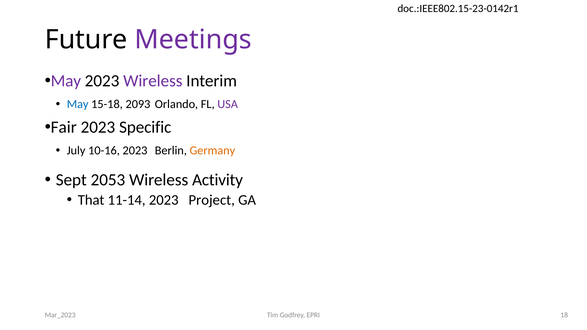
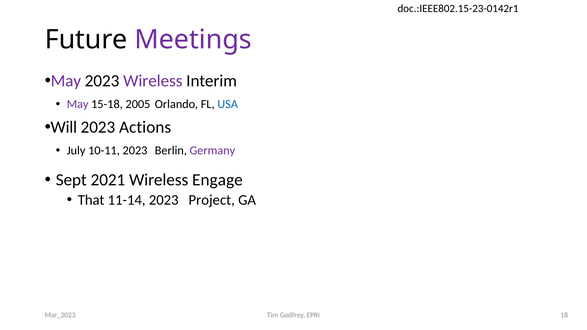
May colour: blue -> purple (78, 104)
2093: 2093 -> 2005 (138, 104)
USA colour: purple -> blue (228, 104)
Fair: Fair -> Will (64, 127)
Specific: Specific -> Actions (145, 127)
10-16: 10-16 -> 10-11 (104, 151)
Germany colour: orange -> purple (212, 151)
2053: 2053 -> 2021 (108, 180)
Activity: Activity -> Engage (217, 180)
